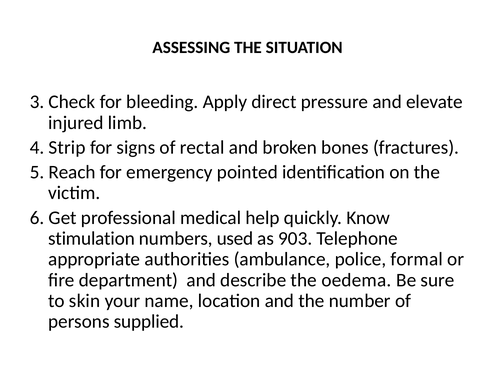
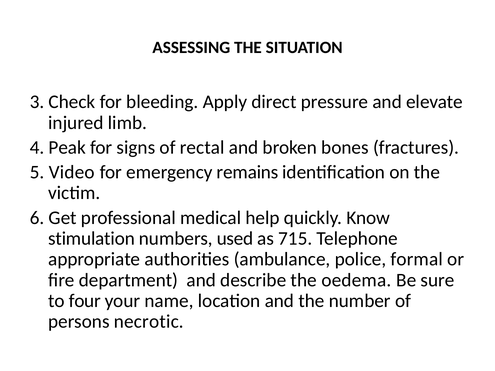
Strip: Strip -> Peak (67, 148)
Reach: Reach -> Video (72, 172)
pointed: pointed -> remains (247, 172)
903: 903 -> 715 (295, 239)
skin: skin -> four (85, 301)
supplied: supplied -> necrotic (149, 322)
